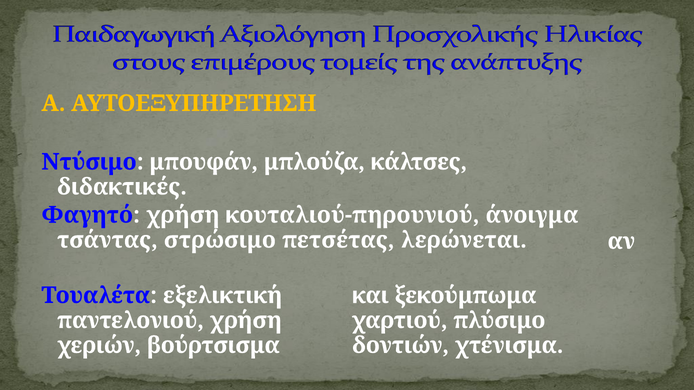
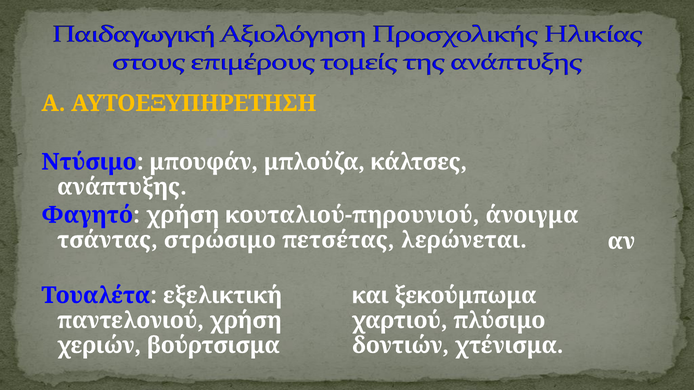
διδακτικές: διδακτικές -> ανάπτυξης (122, 187)
